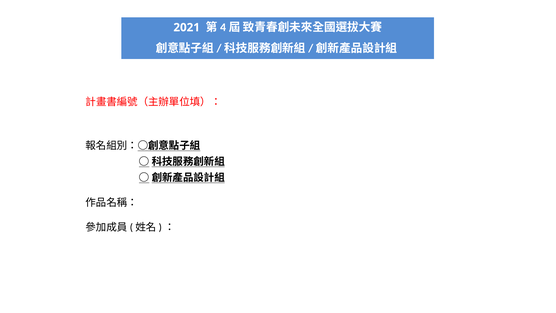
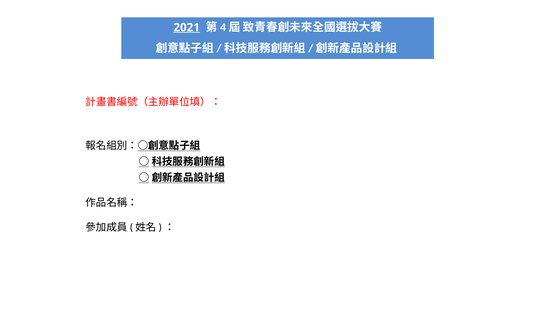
2021 underline: none -> present (187, 27)
